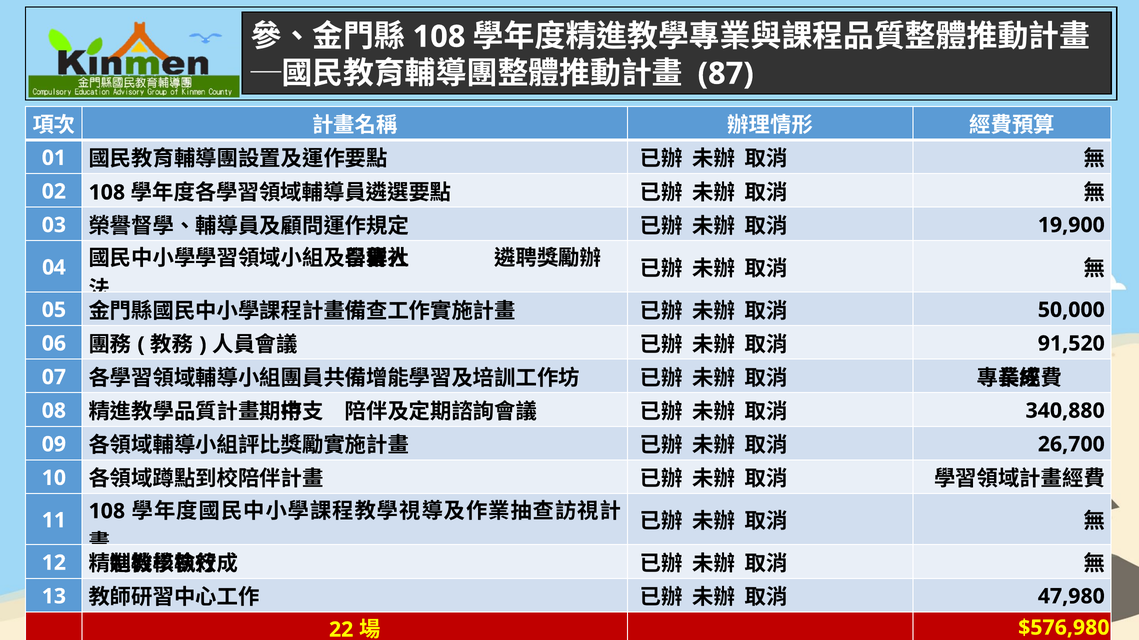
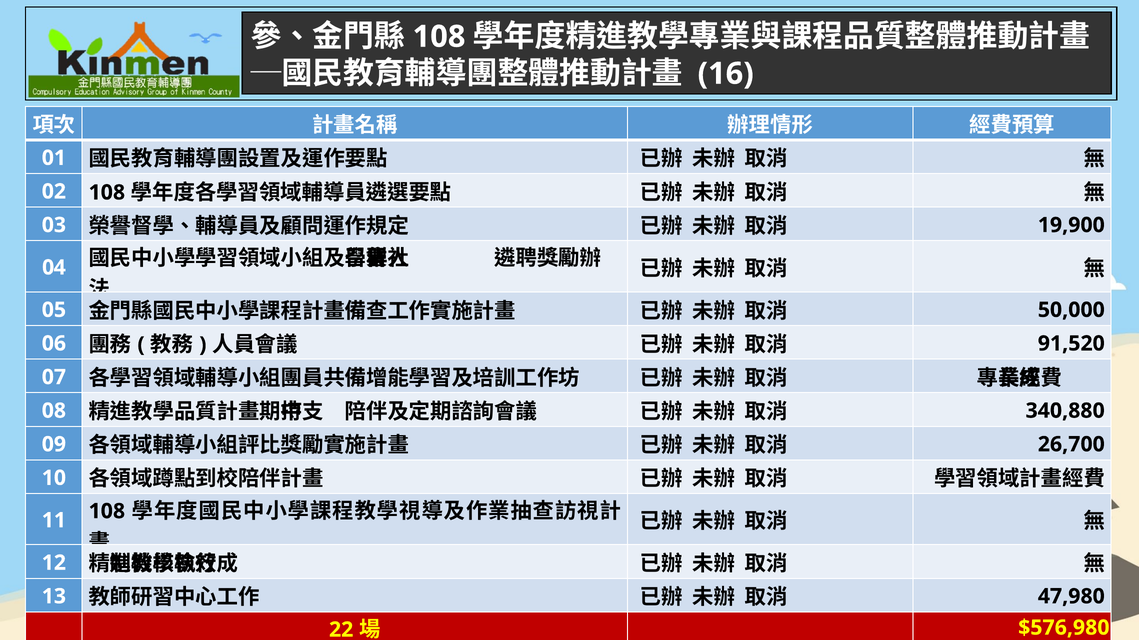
87: 87 -> 16 (726, 74)
